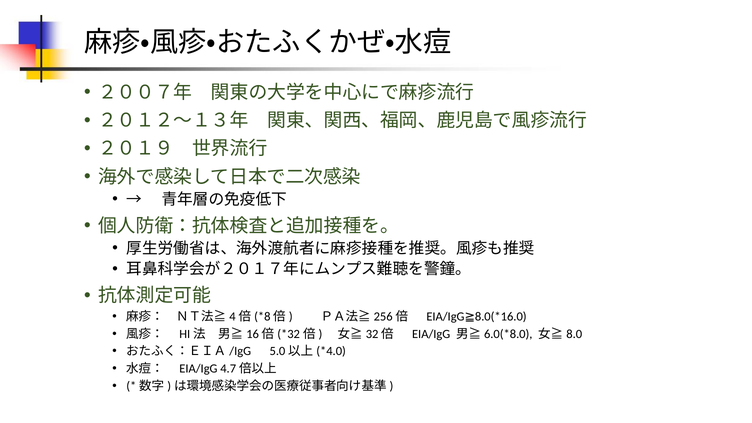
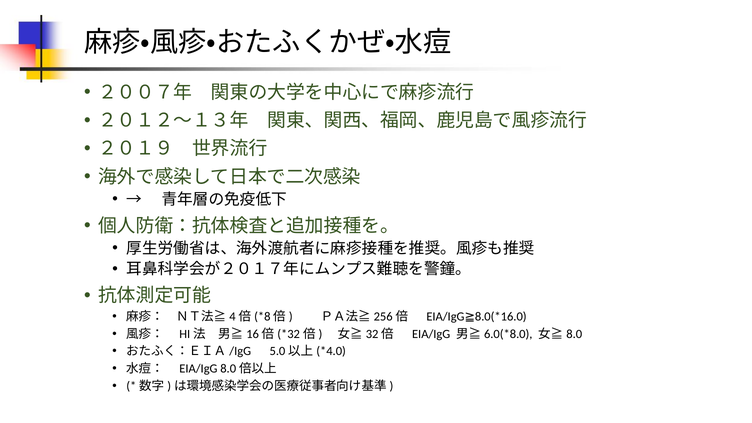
4.7: 4.7 -> 8.0 (228, 369)
